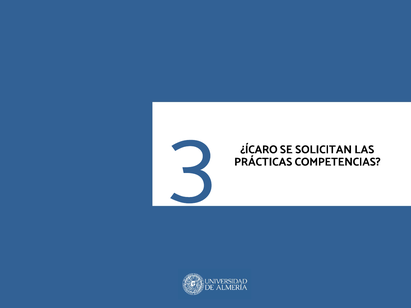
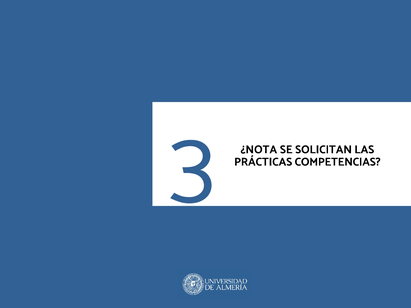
¿ÍCARO: ¿ÍCARO -> ¿NOTA (259, 150)
